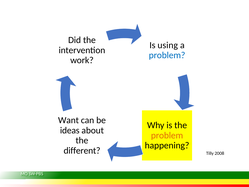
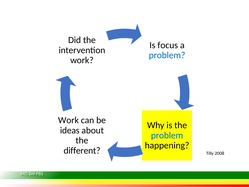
using: using -> focus (168, 45)
Want: Want -> Work (68, 120)
problem colour: orange -> blue (167, 135)
